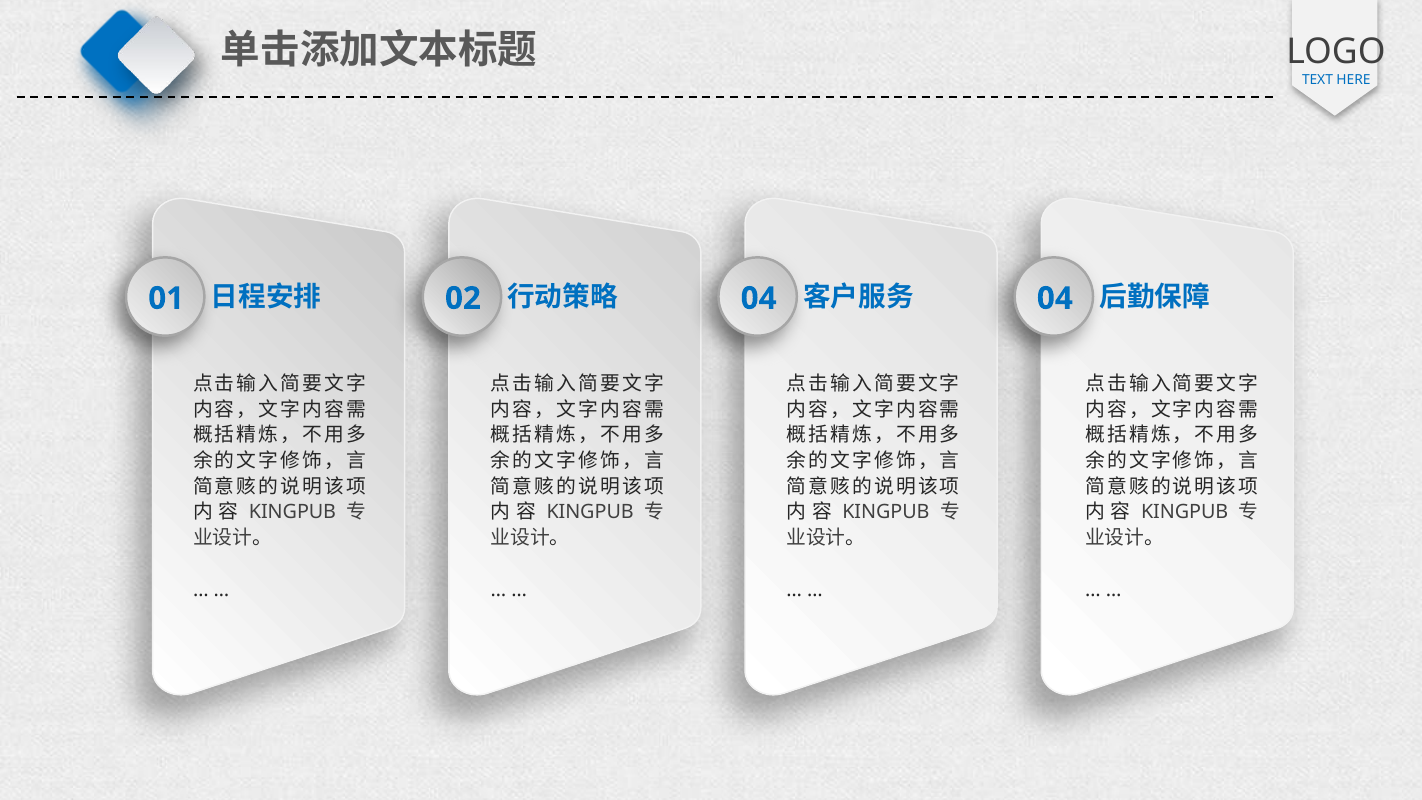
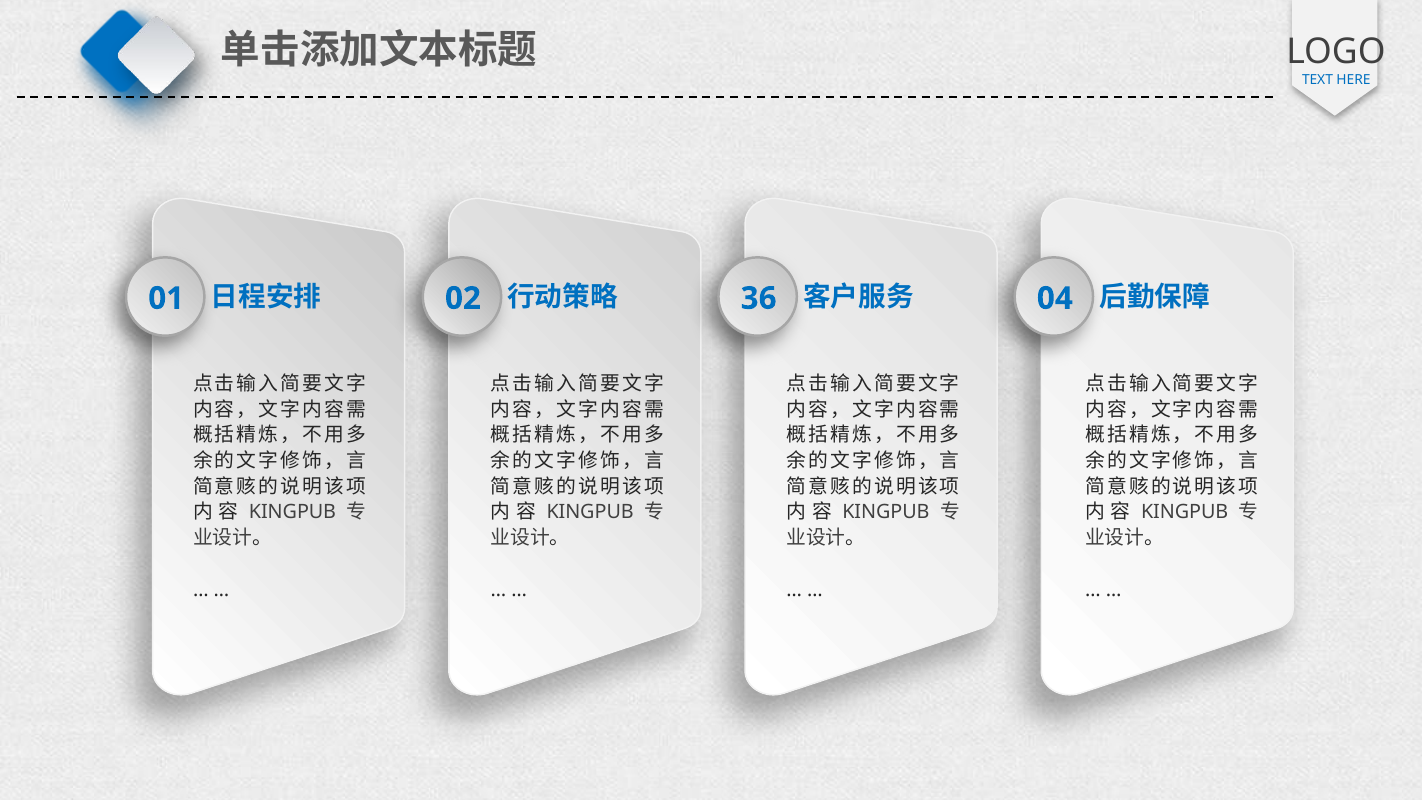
02 04: 04 -> 36 (759, 298)
